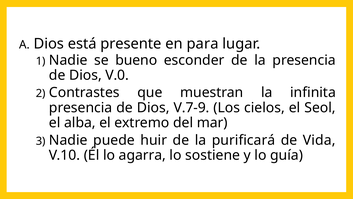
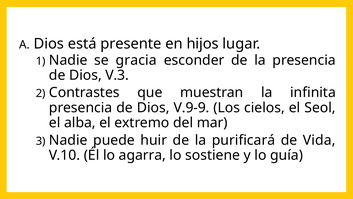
para: para -> hijos (203, 44)
bueno: bueno -> gracia (136, 60)
V.0: V.0 -> V.3 (117, 75)
V.7-9: V.7-9 -> V.9-9 (192, 107)
